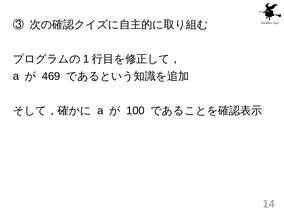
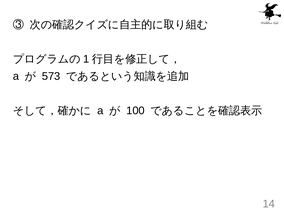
469: 469 -> 573 (51, 76)
